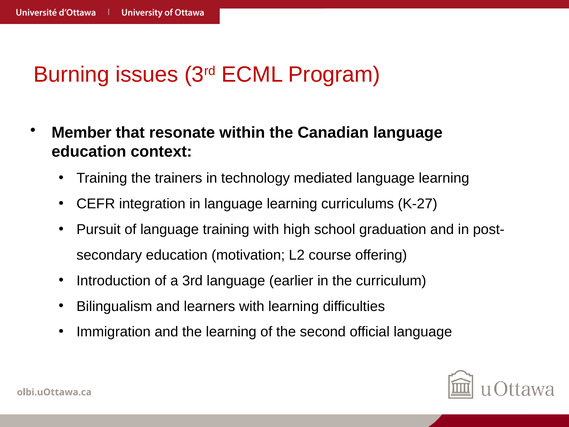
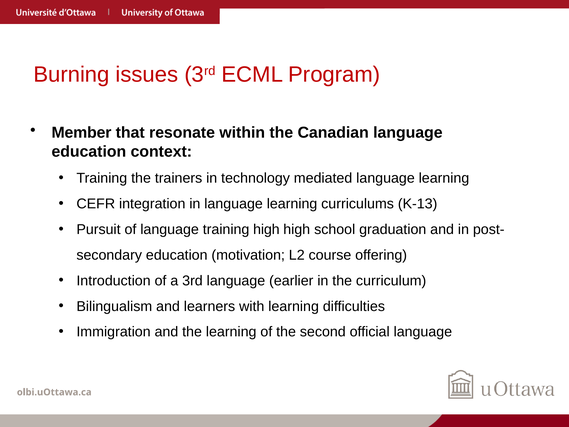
K-27: K-27 -> K-13 (418, 204)
training with: with -> high (266, 229)
